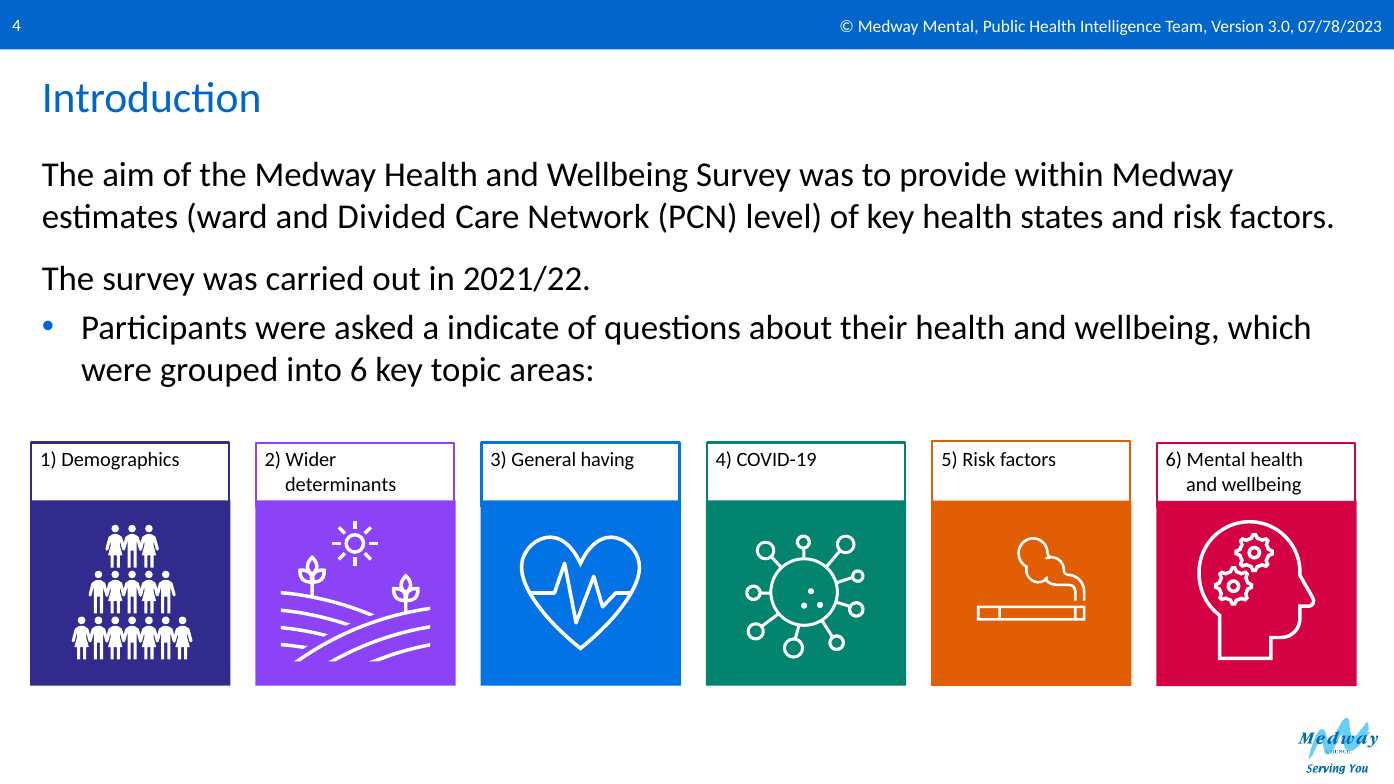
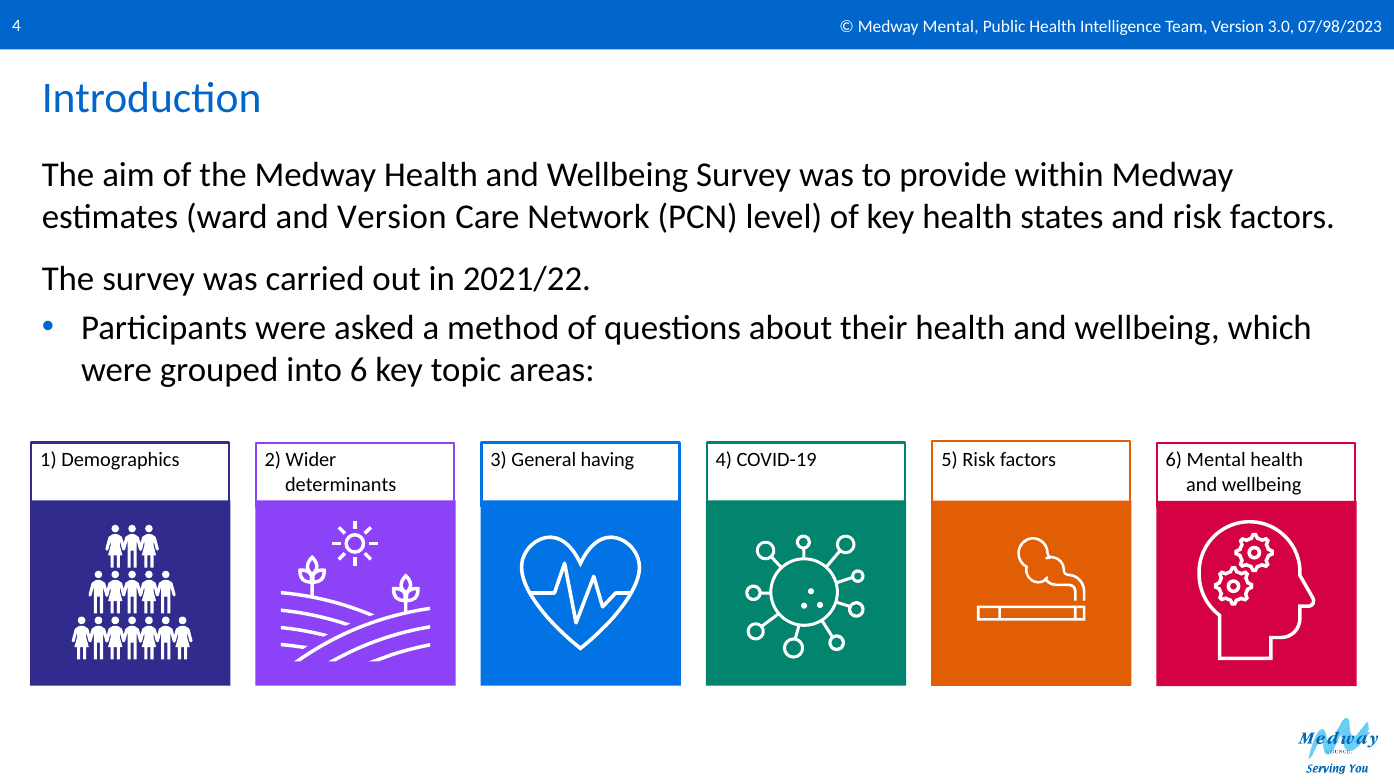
07/78/2023: 07/78/2023 -> 07/98/2023 (1340, 27)
and Divided: Divided -> Version (392, 217)
indicate: indicate -> method (503, 328)
